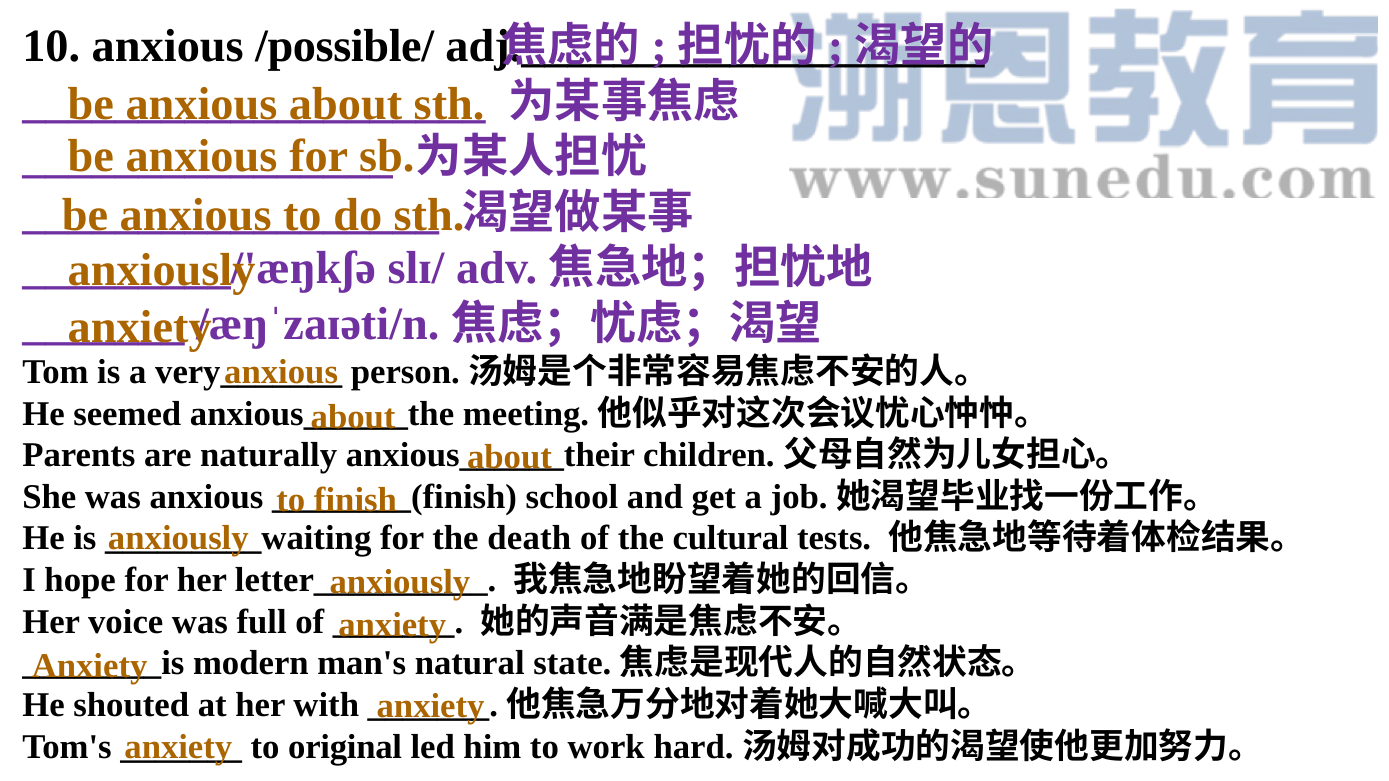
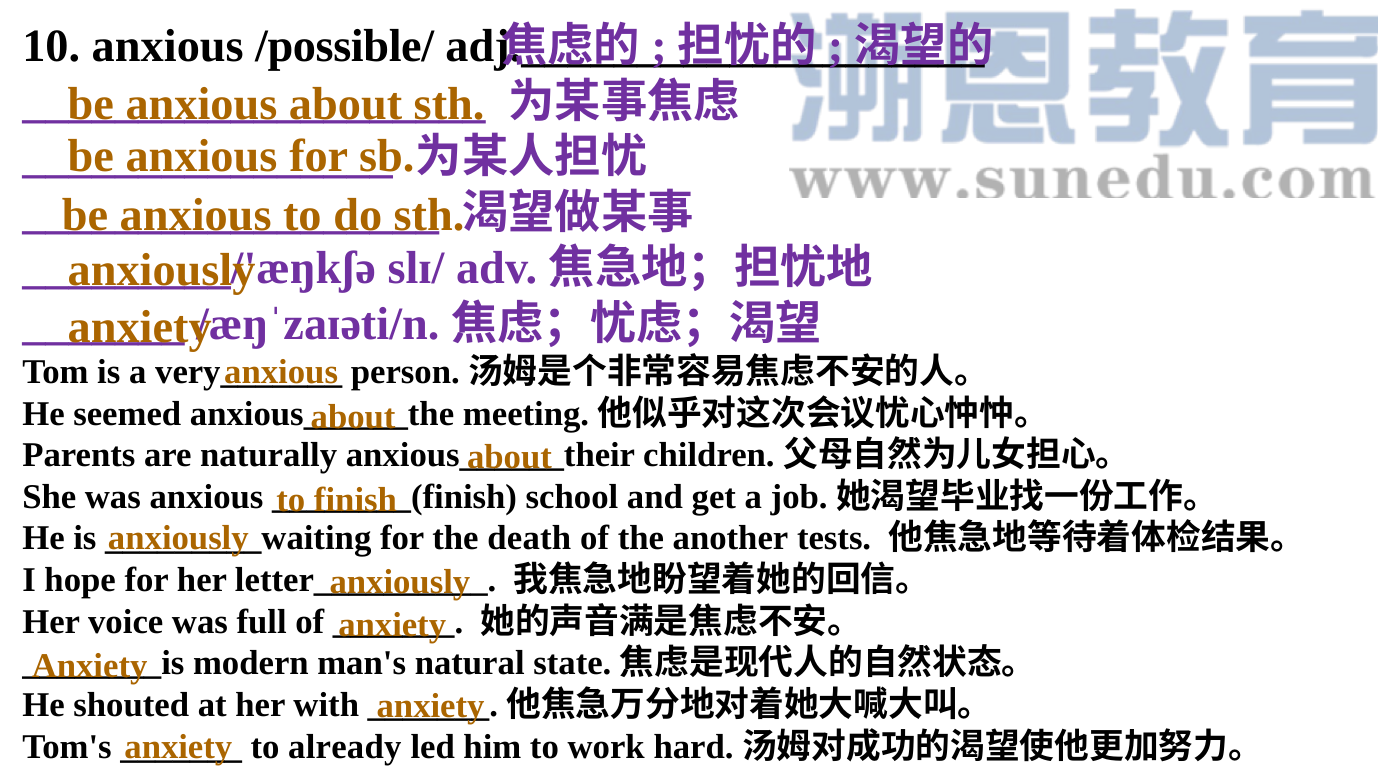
cultural: cultural -> another (730, 539)
original: original -> already (345, 747)
